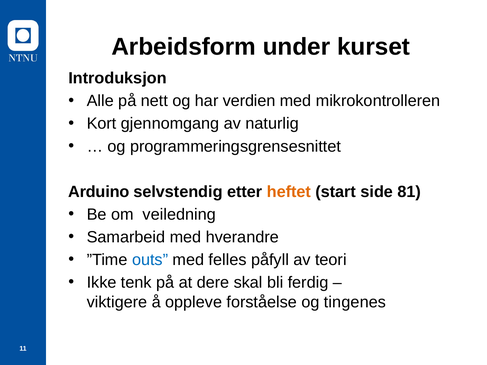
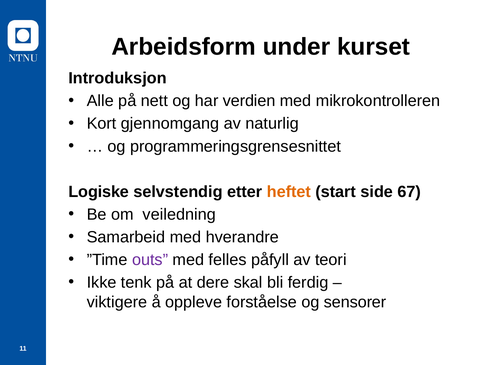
Arduino: Arduino -> Logiske (99, 192)
81: 81 -> 67 (409, 192)
outs colour: blue -> purple (150, 260)
tingenes: tingenes -> sensorer (355, 302)
